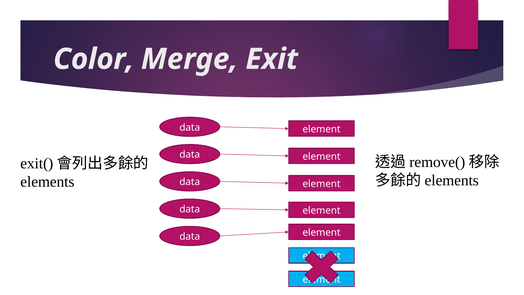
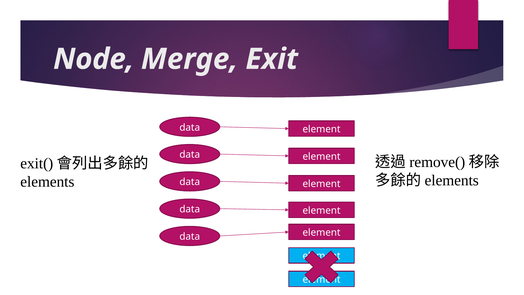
Color: Color -> Node (94, 59)
